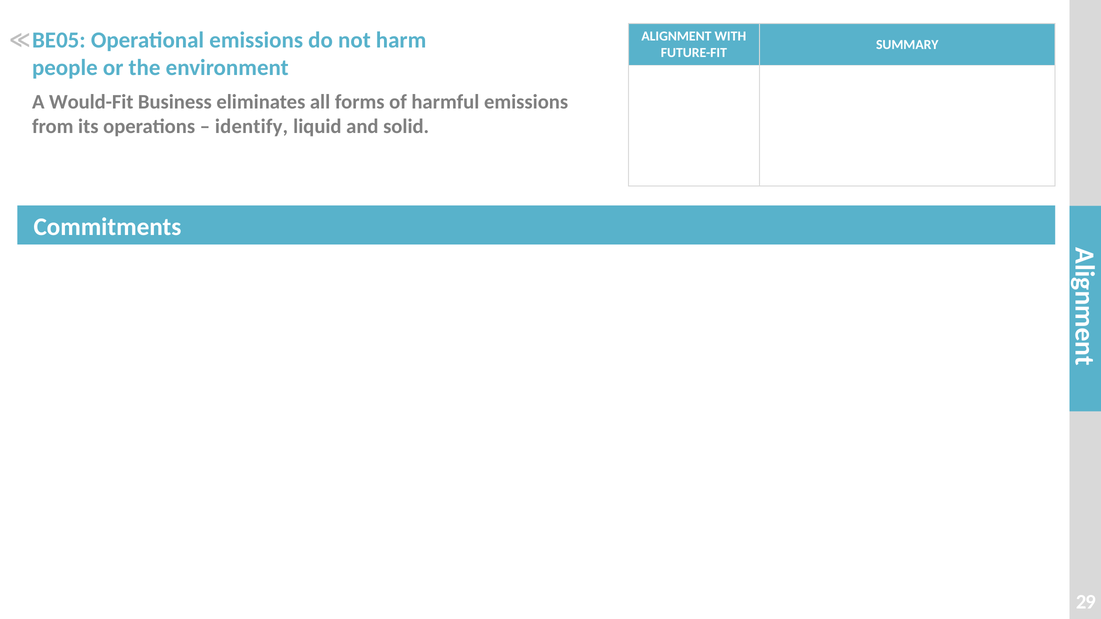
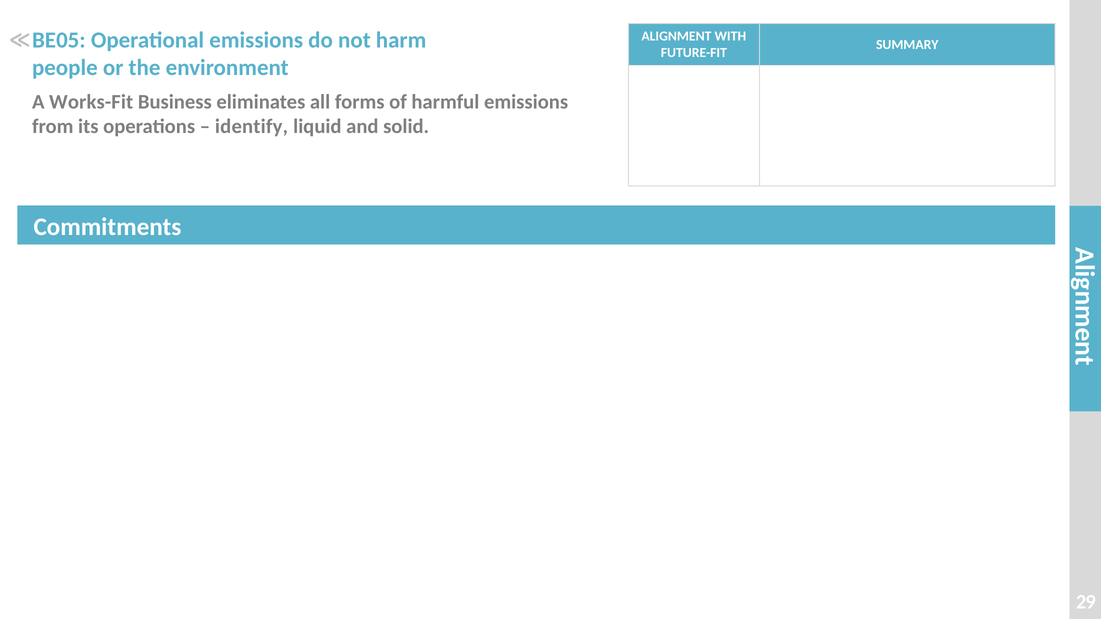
Would-Fit: Would-Fit -> Works-Fit (91, 102)
